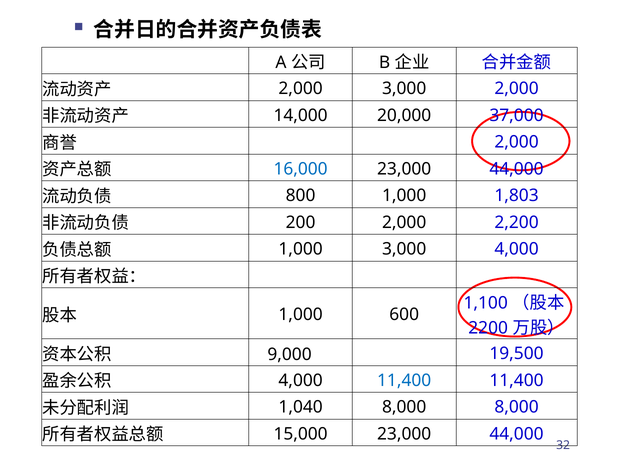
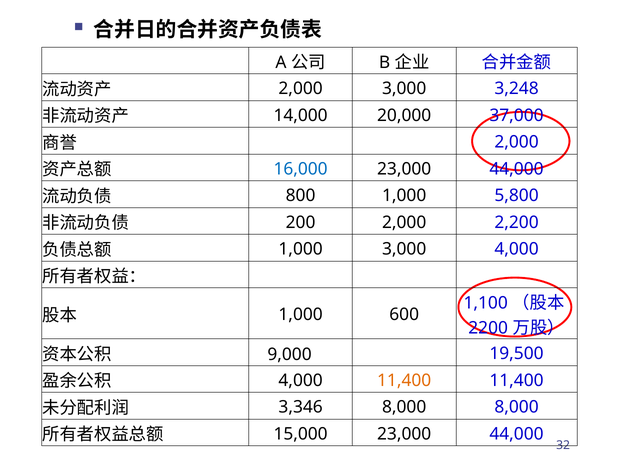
3,000 2,000: 2,000 -> 3,248 (517, 89)
1,803: 1,803 -> 5,800 (517, 196)
11,400 colour: blue -> orange (404, 381)
1,040: 1,040 -> 3,346 (301, 407)
